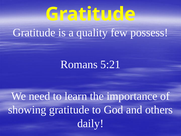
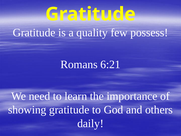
5:21: 5:21 -> 6:21 (110, 64)
